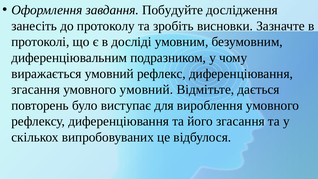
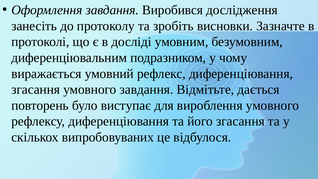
Побудуйте: Побудуйте -> Виробився (173, 10)
умовного умовний: умовний -> завдання (146, 89)
